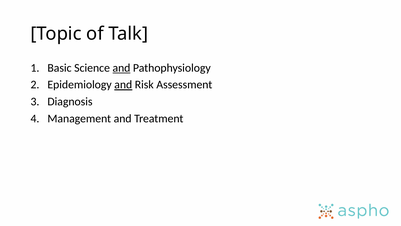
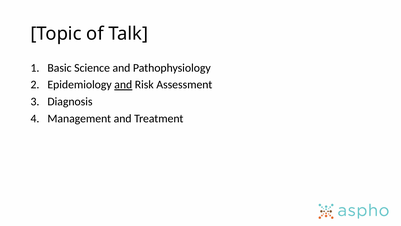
and underline: present -> none (121, 68)
